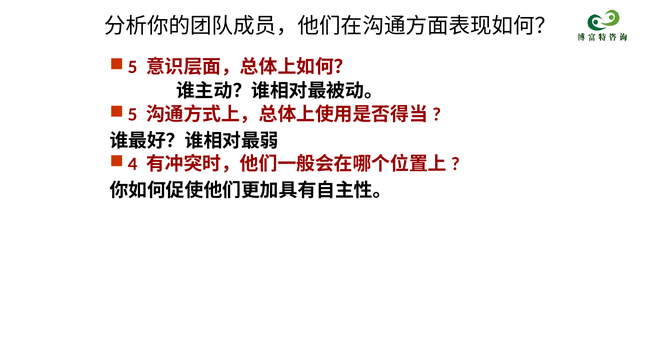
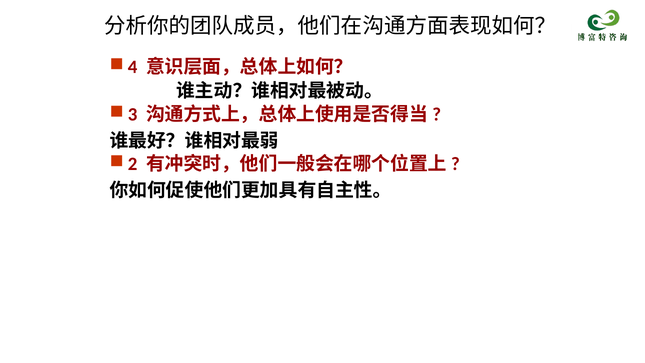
5: 5 -> 4 (133, 67)
5: 5 -> 3 (133, 114)
4: 4 -> 2 (133, 164)
